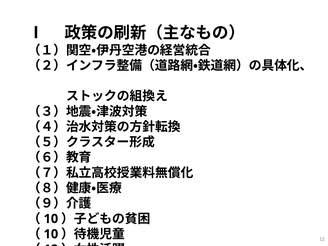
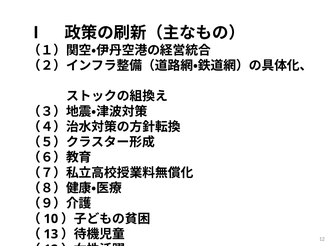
10: 10 -> 13 (51, 234)
